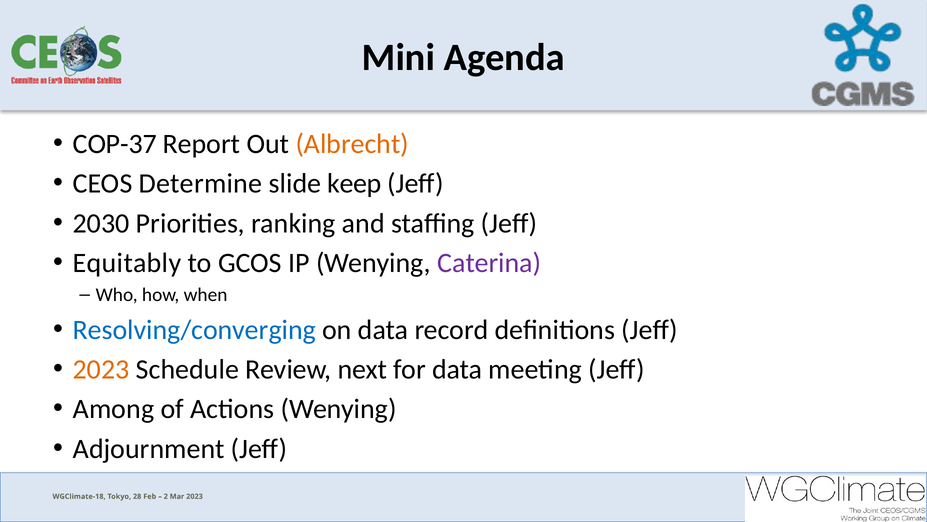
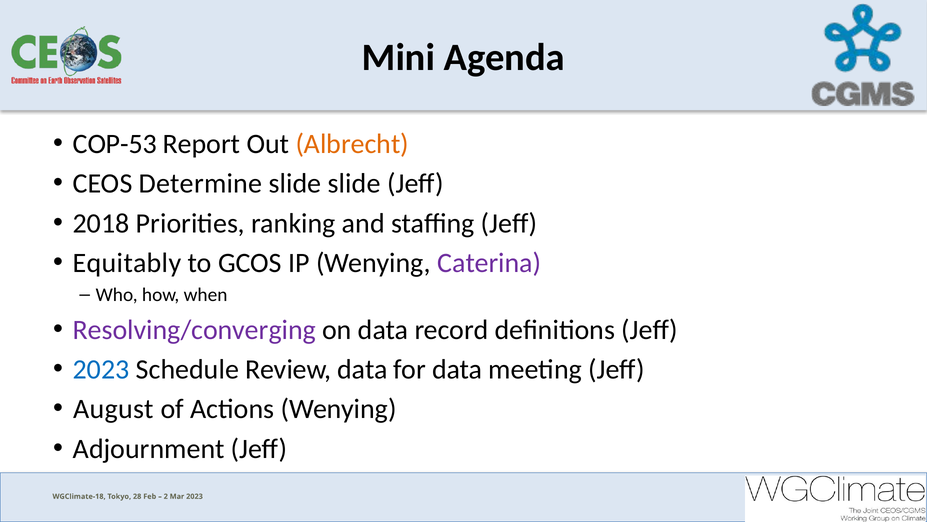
COP-37: COP-37 -> COP-53 (115, 144)
slide keep: keep -> slide (354, 184)
2030: 2030 -> 2018 (101, 223)
Resolving/converging colour: blue -> purple (194, 330)
2023 colour: orange -> blue (101, 369)
Review next: next -> data (362, 369)
Among: Among -> August (113, 409)
